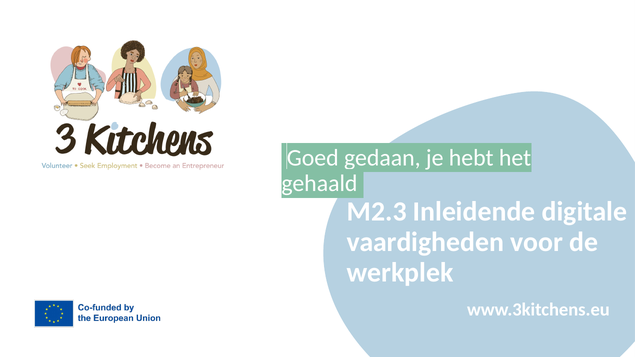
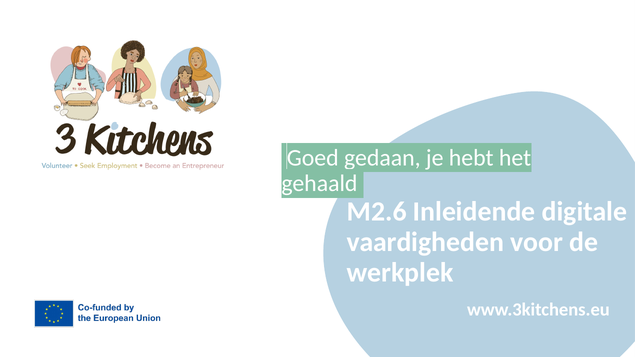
M2.3: M2.3 -> M2.6 (377, 212)
